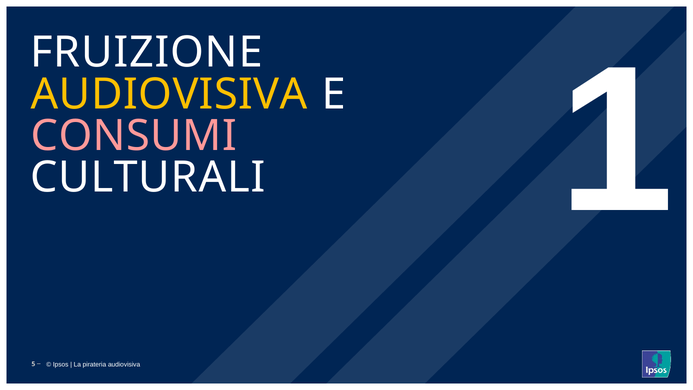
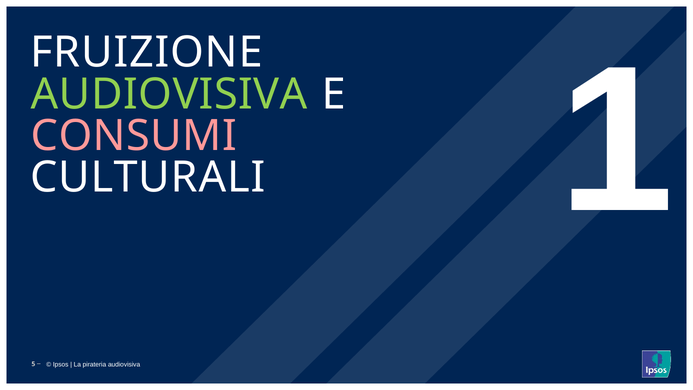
AUDIOVISIVA colour: yellow -> light green (169, 94)
